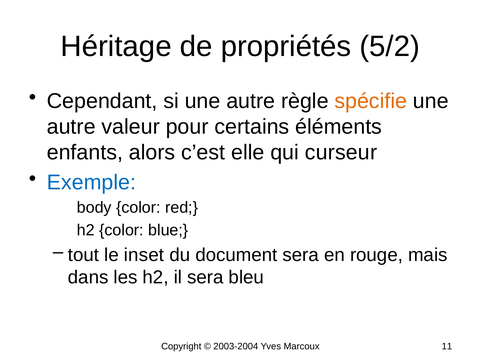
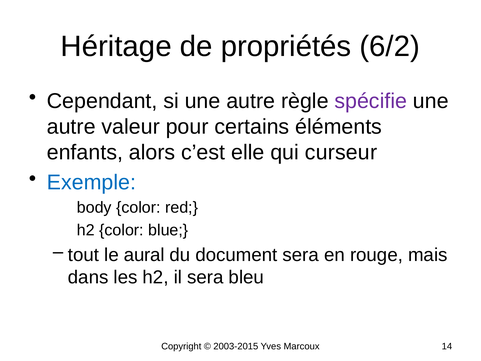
5/2: 5/2 -> 6/2 (390, 47)
spécifie colour: orange -> purple (371, 101)
inset: inset -> aural (144, 255)
2003-2004: 2003-2004 -> 2003-2015 (236, 346)
11: 11 -> 14 (447, 346)
